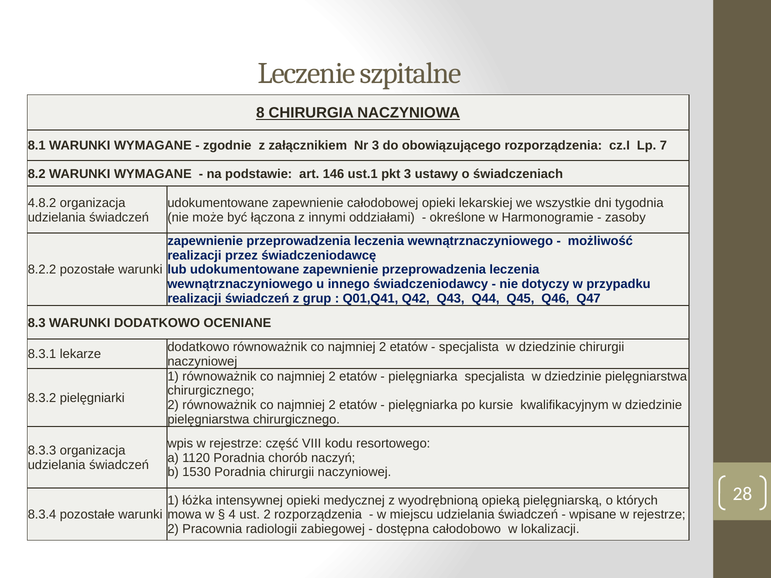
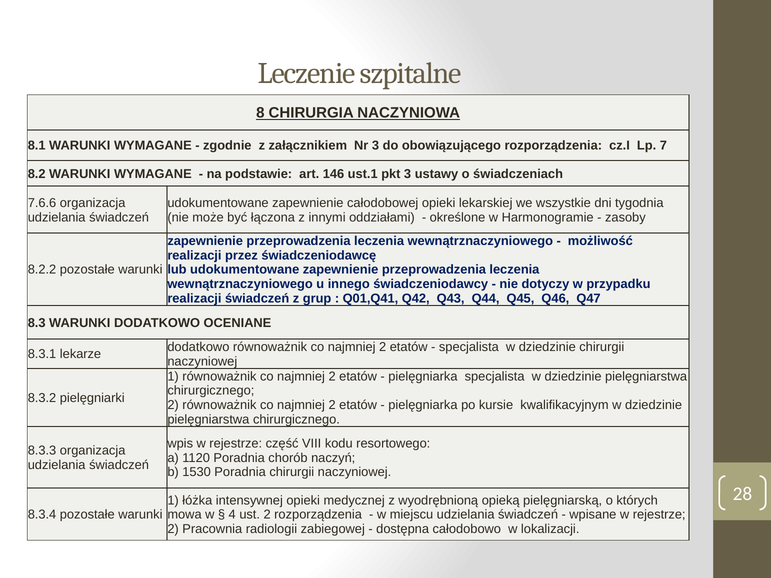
4.8.2: 4.8.2 -> 7.6.6 (42, 203)
